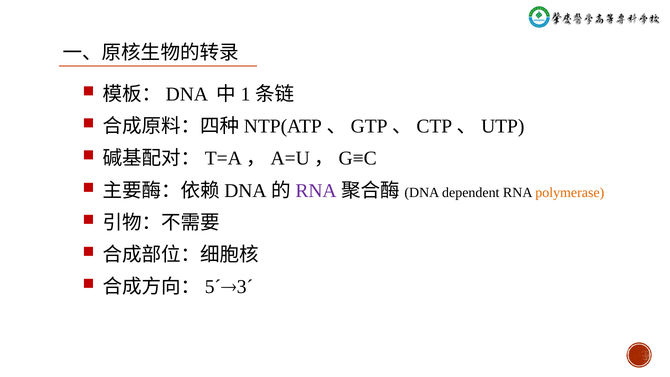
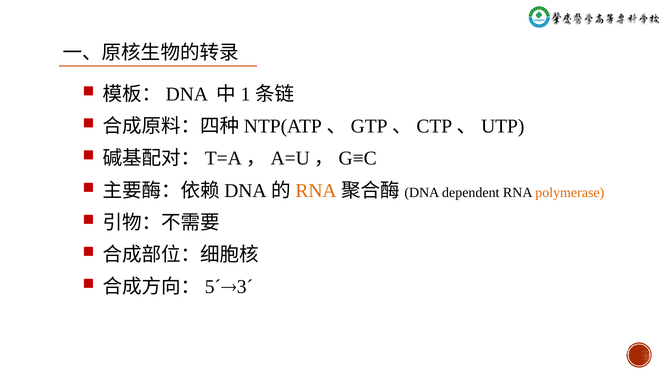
RNA colour: purple -> orange (316, 191)
